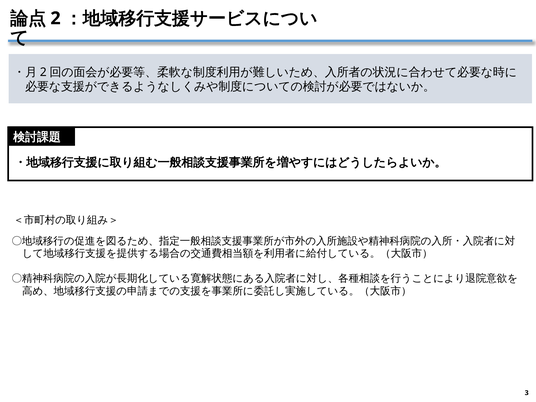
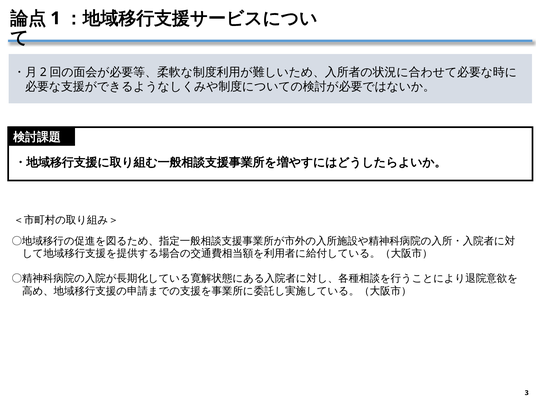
2: 2 -> 1 (56, 18)
